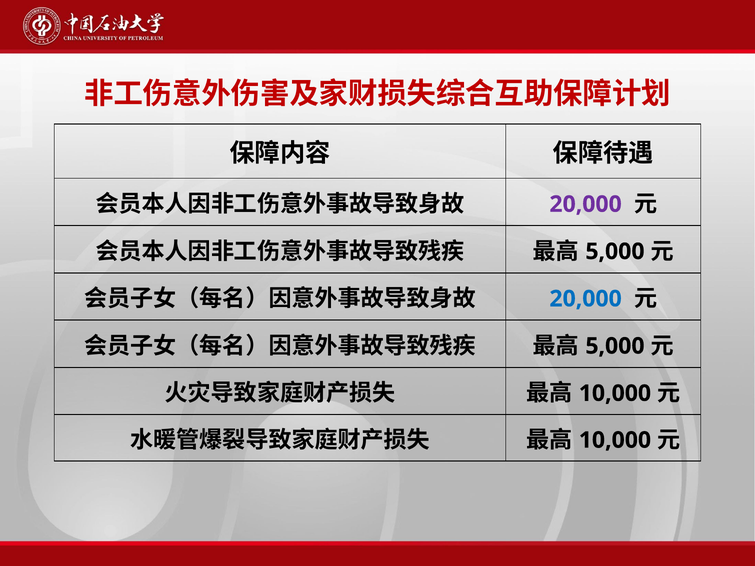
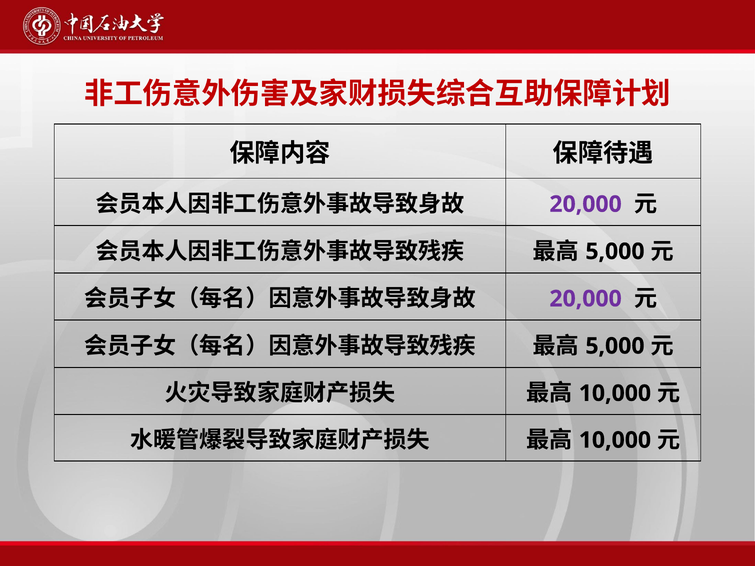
20,000 colour: blue -> purple (586, 299)
